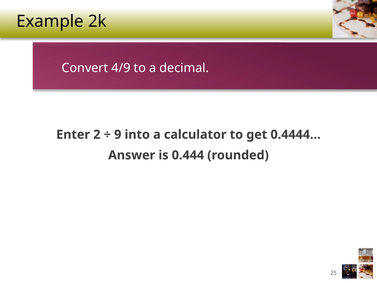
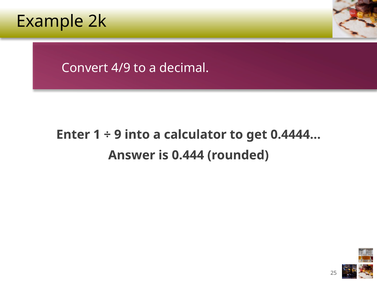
2: 2 -> 1 (97, 134)
